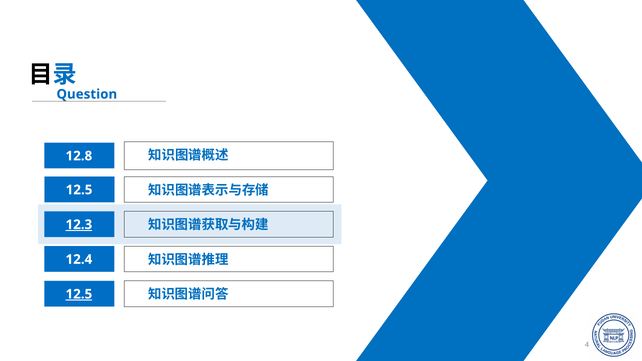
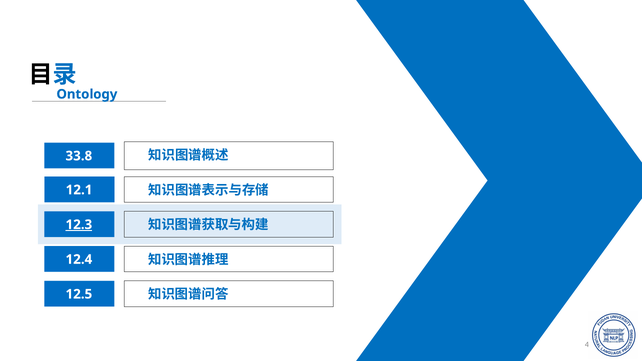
Question: Question -> Ontology (87, 94)
12.8: 12.8 -> 33.8 (79, 156)
12.5: 12.5 -> 12.1 (79, 190)
12.5 underline: present -> none (79, 294)
